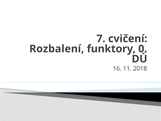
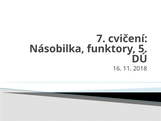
Rozbalení: Rozbalení -> Násobilka (57, 49)
0: 0 -> 5 (143, 49)
